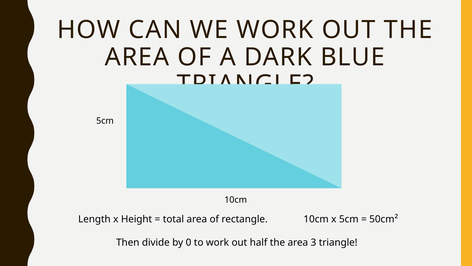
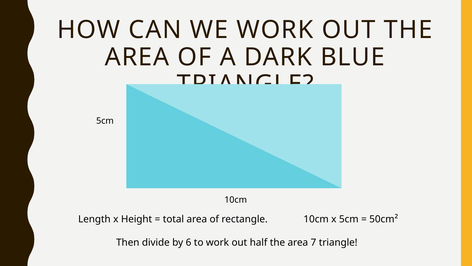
0: 0 -> 6 (189, 242)
3: 3 -> 7 (313, 242)
